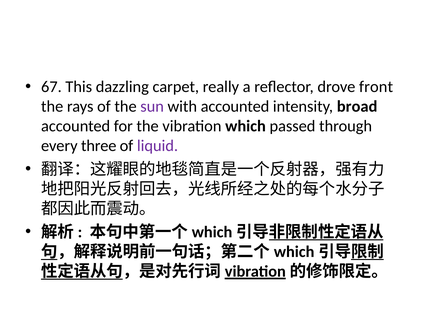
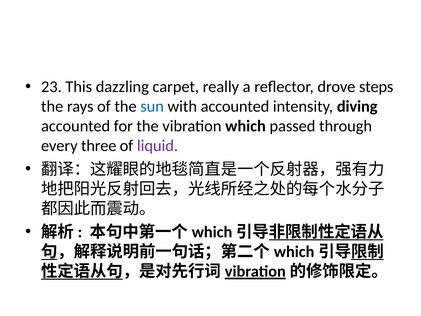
67: 67 -> 23 (51, 87)
front: front -> steps (376, 87)
sun colour: purple -> blue (152, 106)
broad: broad -> diving (357, 106)
